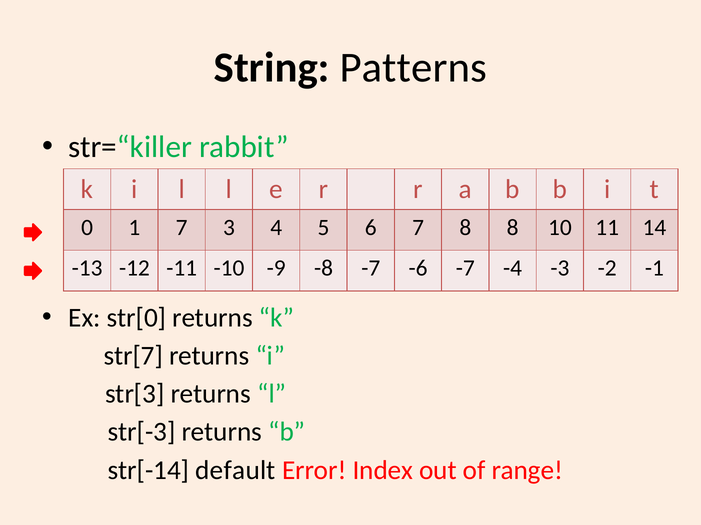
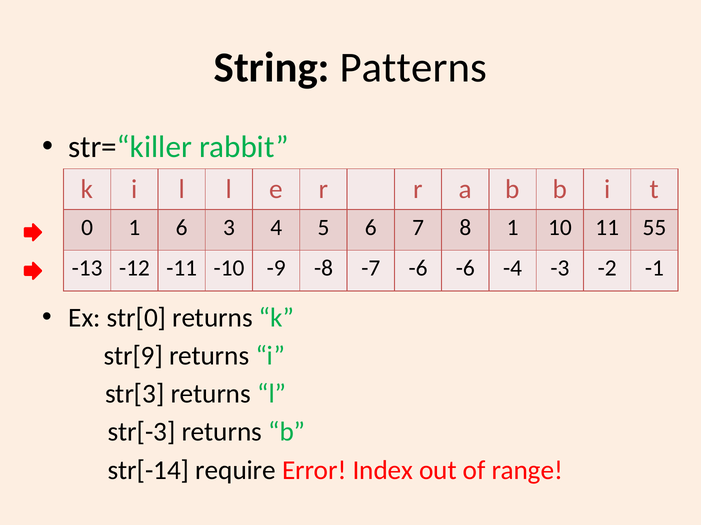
1 7: 7 -> 6 (182, 228)
8 8: 8 -> 1 (513, 228)
14: 14 -> 55 (654, 228)
-6 -7: -7 -> -6 (465, 269)
str[7: str[7 -> str[9 (133, 356)
default: default -> require (236, 471)
